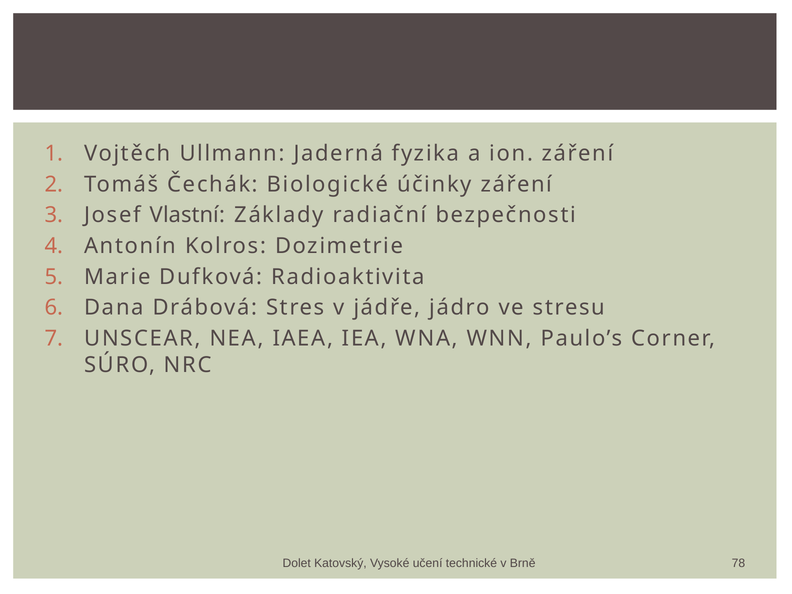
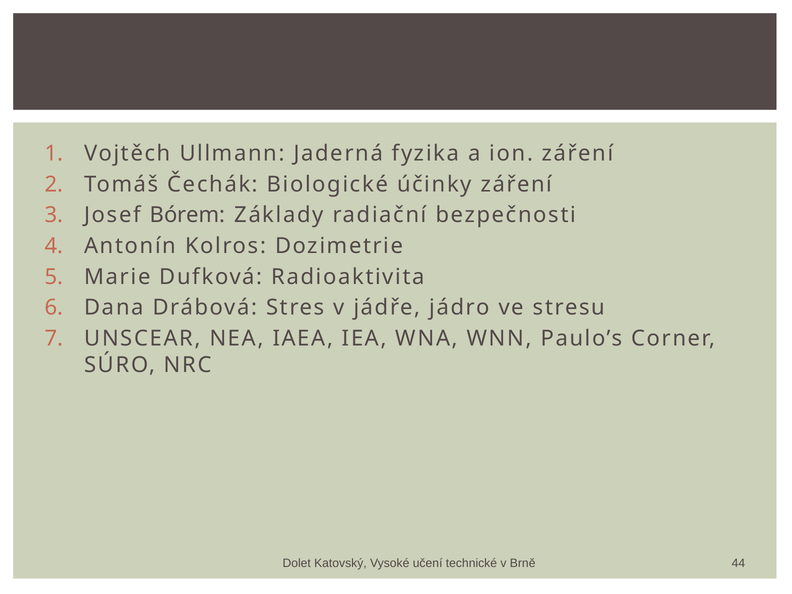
Vlastní: Vlastní -> Bórem (187, 215)
78: 78 -> 44 (738, 563)
